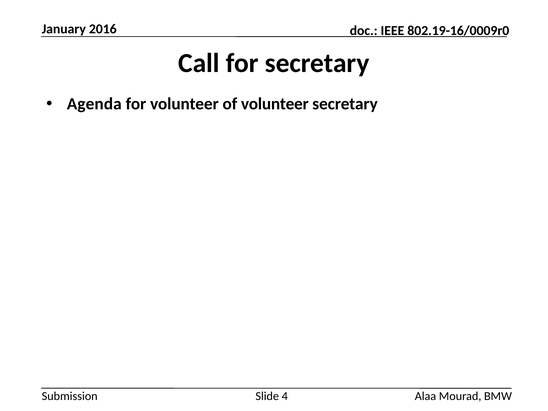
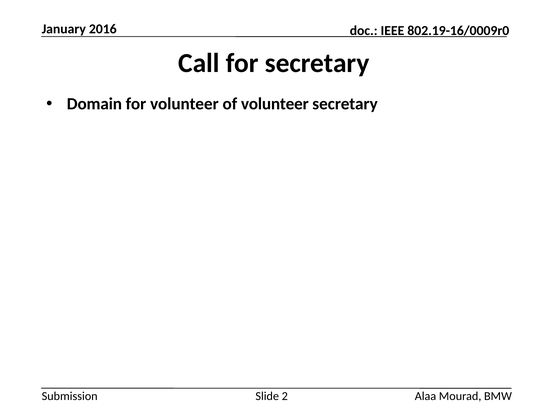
Agenda: Agenda -> Domain (94, 104)
4: 4 -> 2 (285, 396)
